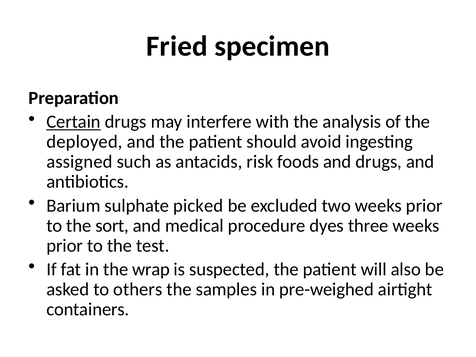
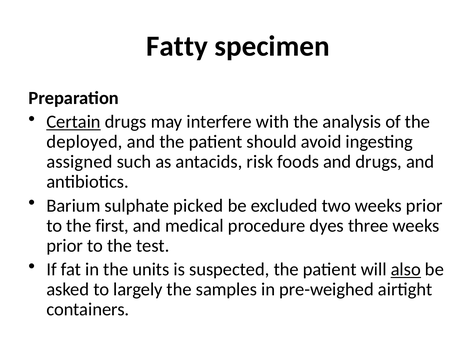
Fried: Fried -> Fatty (177, 46)
sort: sort -> first (112, 226)
wrap: wrap -> units (151, 269)
also underline: none -> present (406, 269)
others: others -> largely (138, 289)
